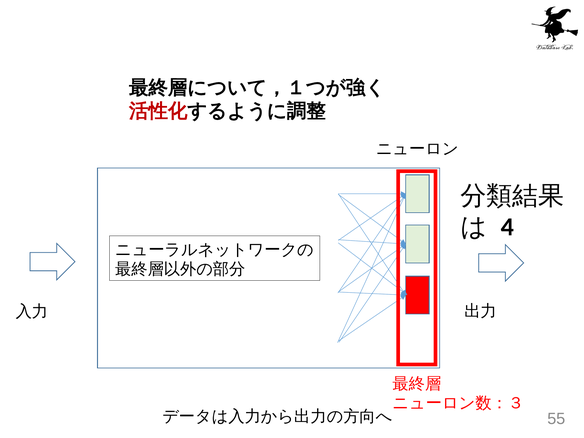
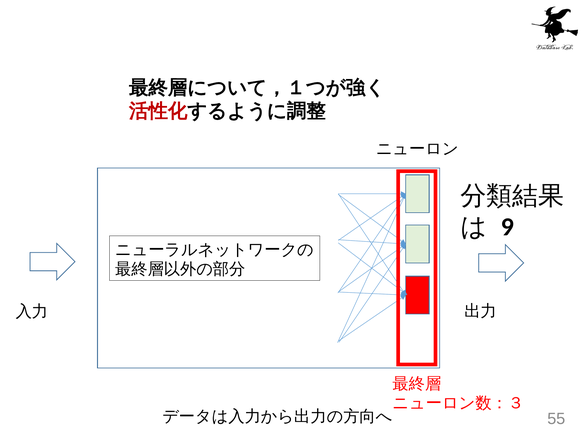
4: 4 -> 9 (507, 227)
